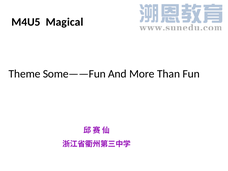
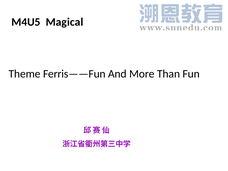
Some——Fun: Some——Fun -> Ferris——Fun (74, 74)
